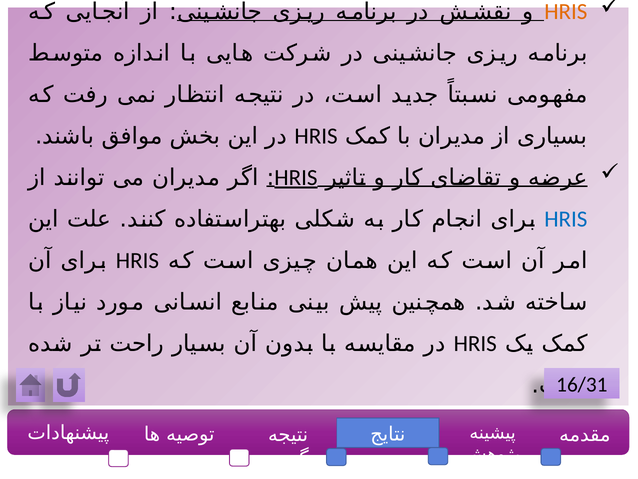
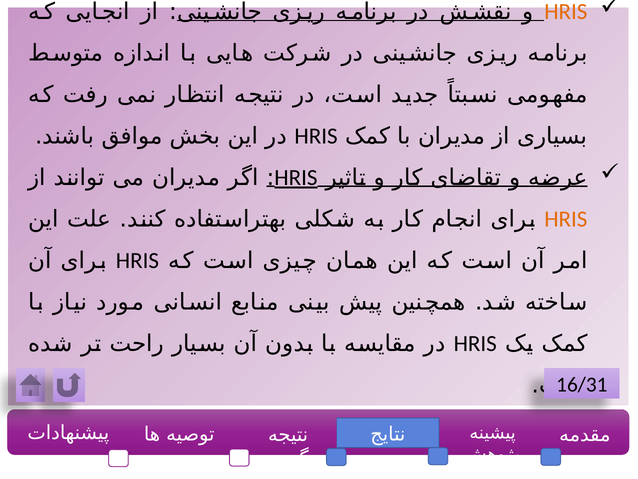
HRIS colour: blue -> orange (566, 219)
